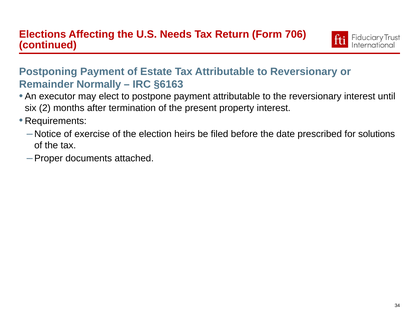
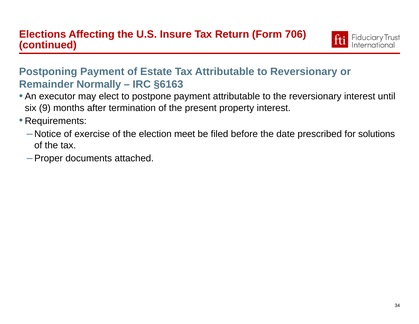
Needs: Needs -> Insure (176, 34)
2: 2 -> 9 (45, 108)
heirs: heirs -> meet (185, 134)
